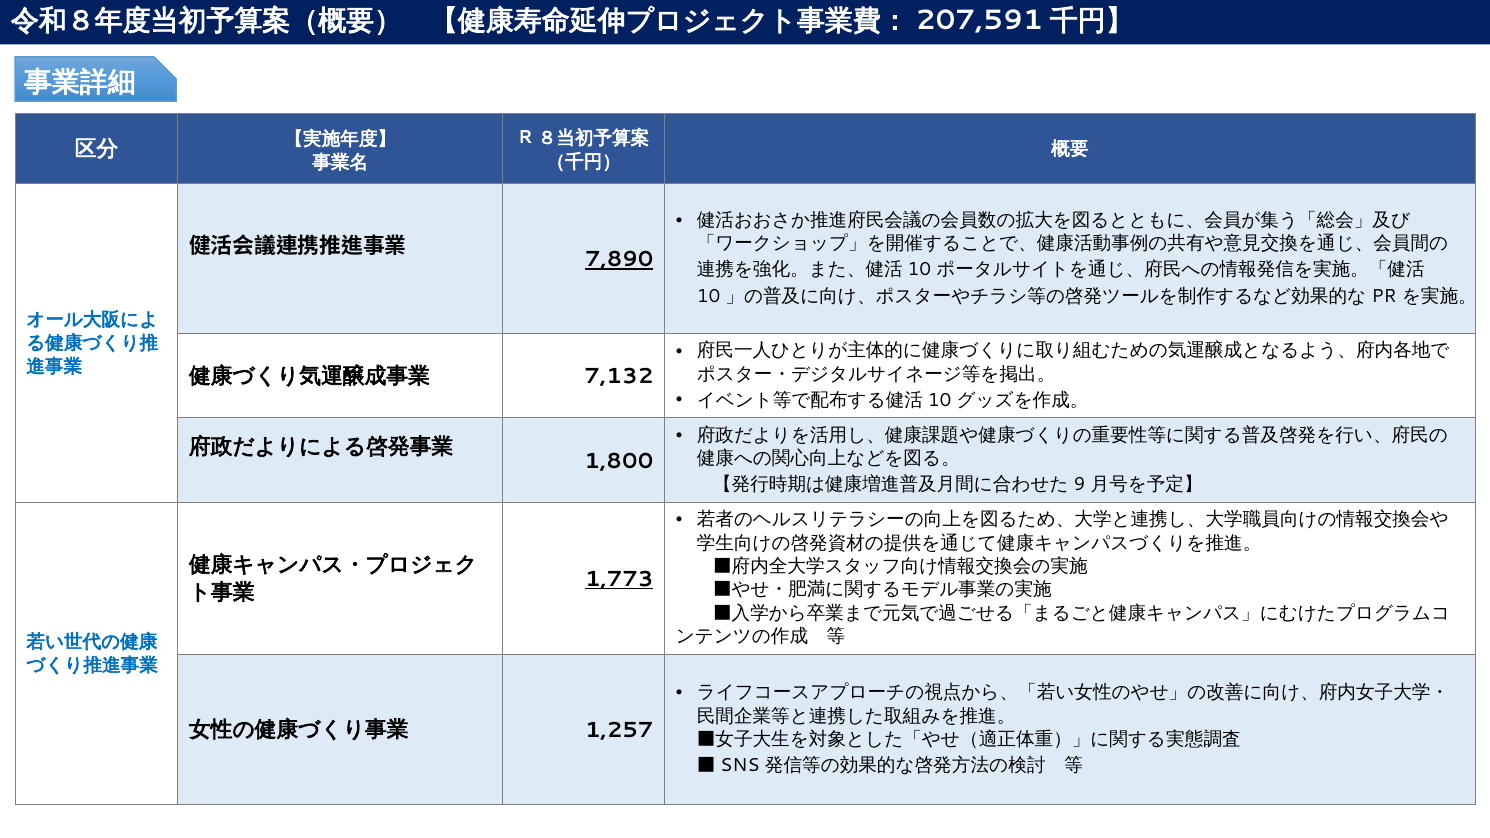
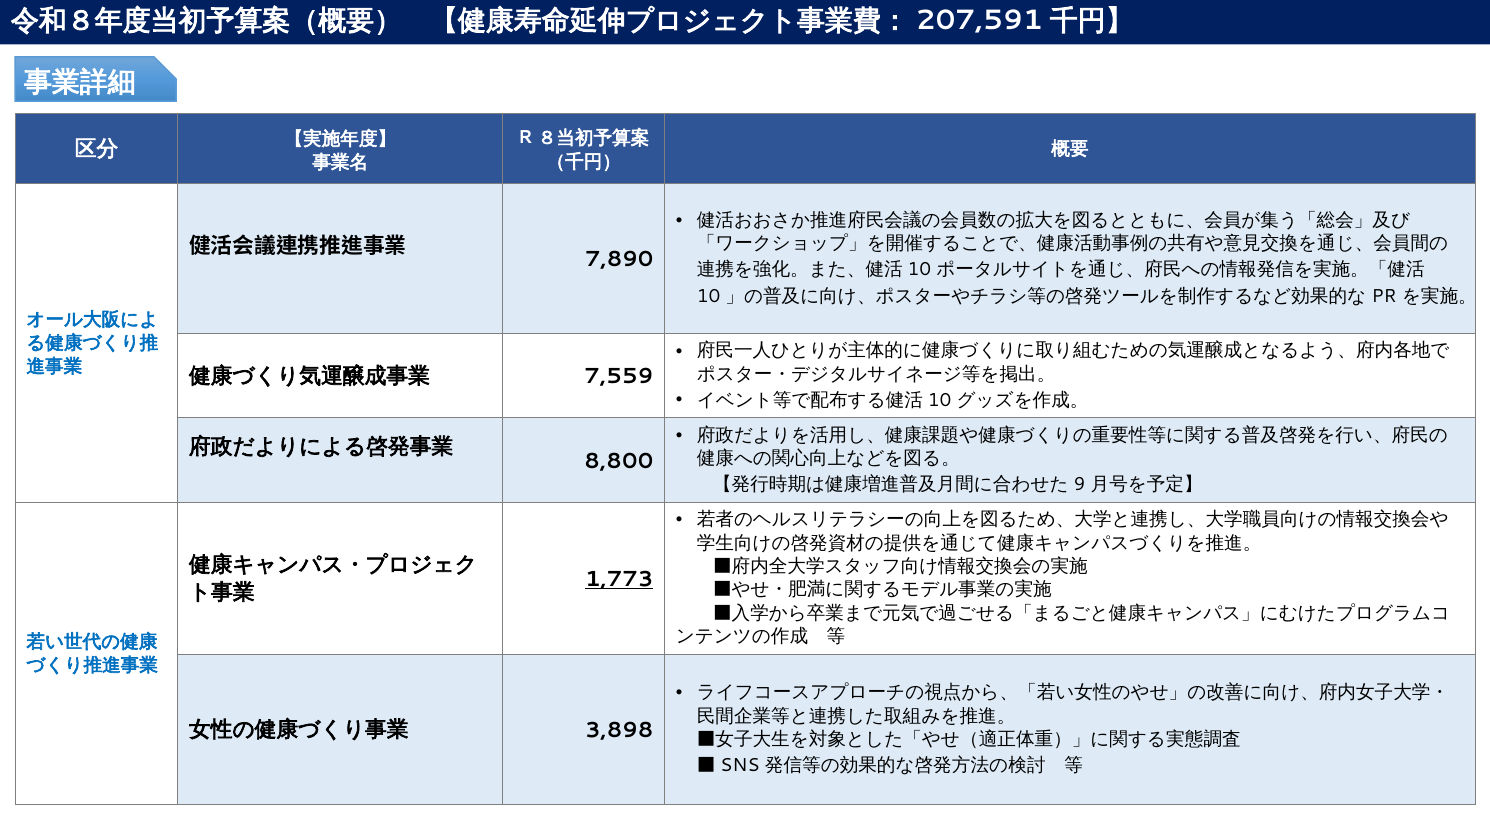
7,890 underline: present -> none (619, 260)
7,132: 7,132 -> 7,559 (619, 377)
1,800: 1,800 -> 8,800 (619, 461)
1,257: 1,257 -> 3,898 (619, 730)
